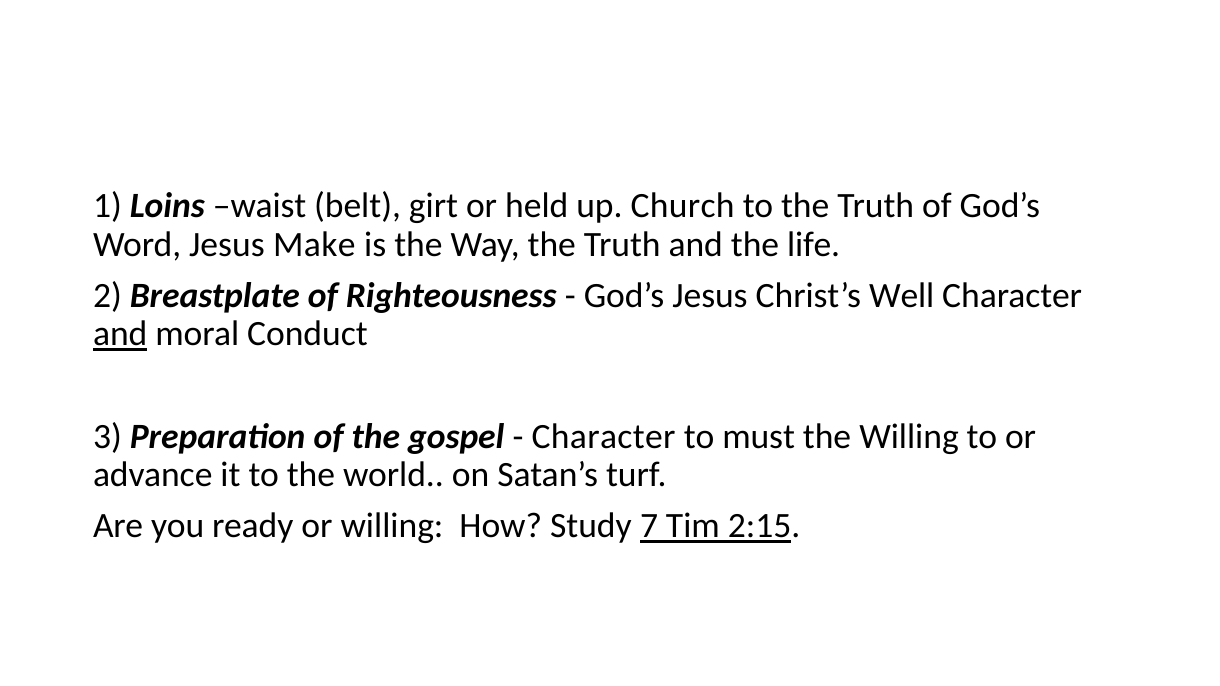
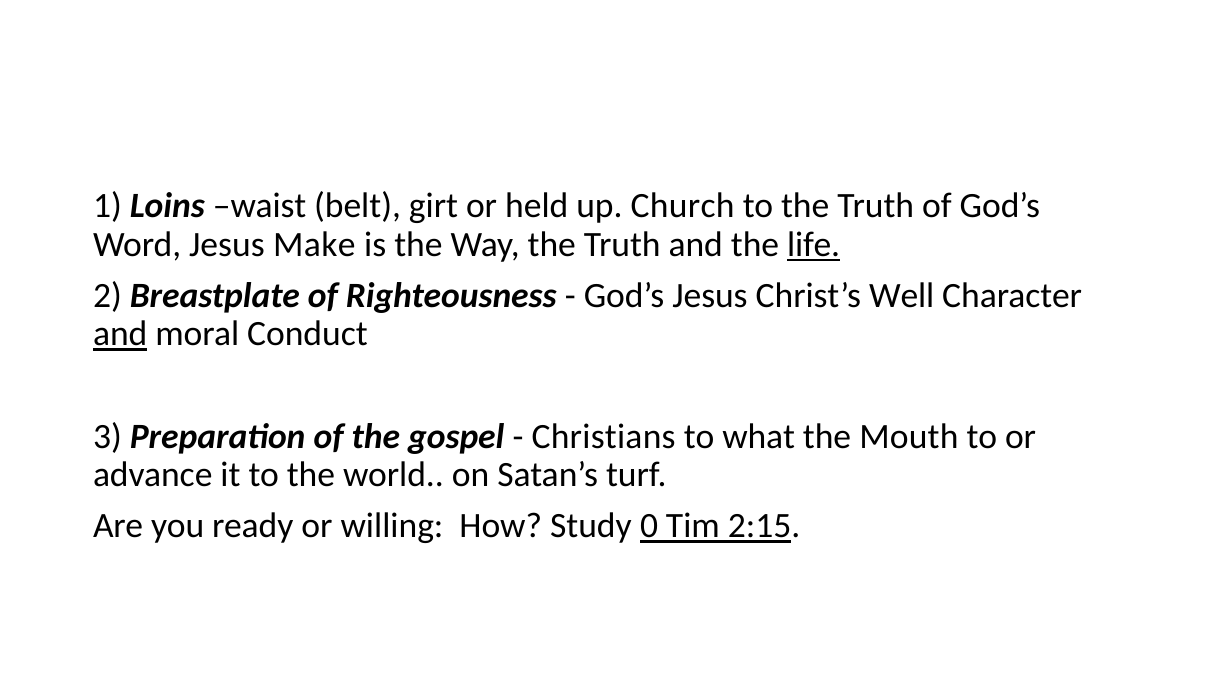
life underline: none -> present (814, 245)
Character: Character -> Christians (604, 437)
must: must -> what (759, 437)
the Willing: Willing -> Mouth (909, 437)
7: 7 -> 0 (649, 526)
